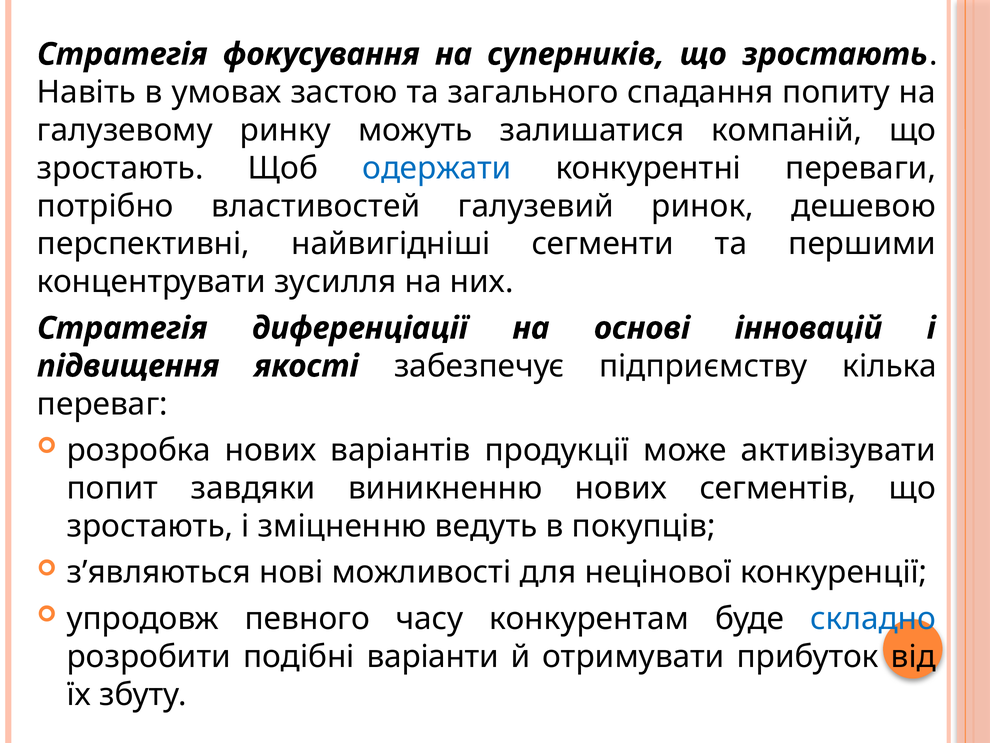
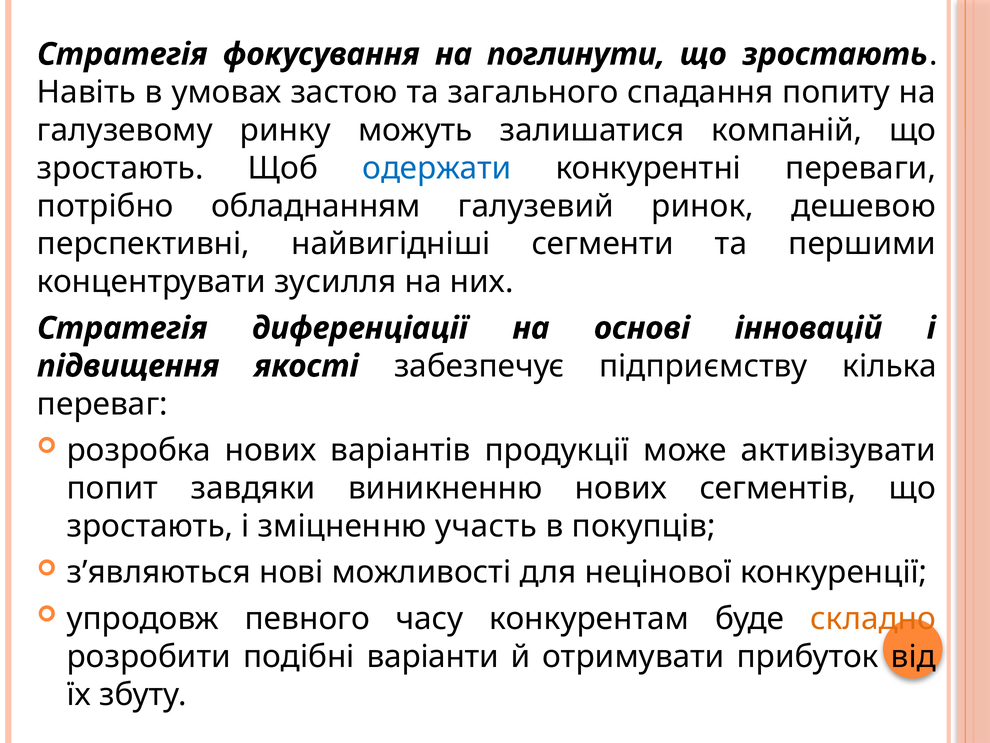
суперників: суперників -> поглинути (576, 54)
властивостей: властивостей -> обладнанням (316, 206)
ведуть: ведуть -> участь (486, 526)
складно colour: blue -> orange (873, 618)
